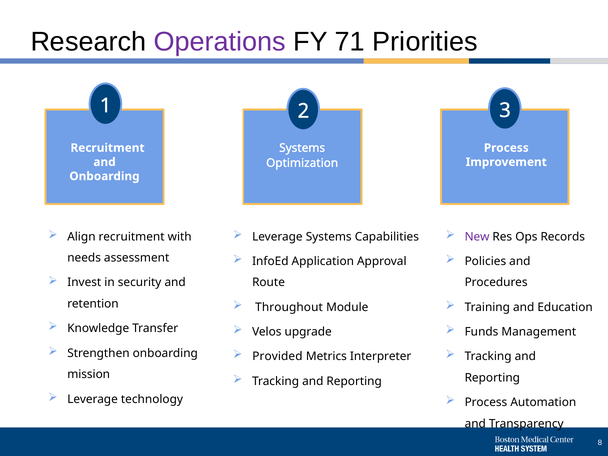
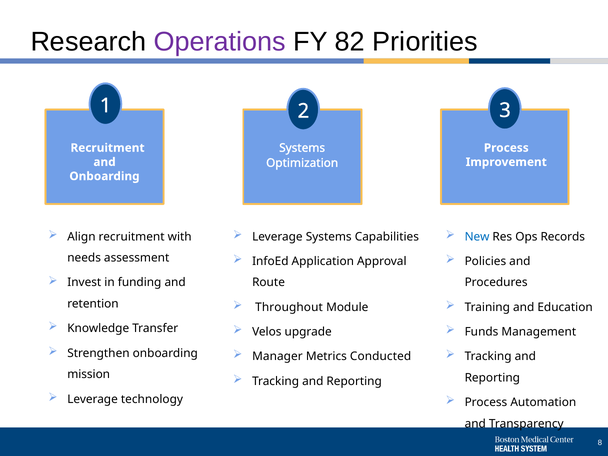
71: 71 -> 82 (350, 42)
New colour: purple -> blue (477, 237)
security: security -> funding (140, 283)
Provided: Provided -> Manager (277, 357)
Interpreter: Interpreter -> Conducted (381, 357)
